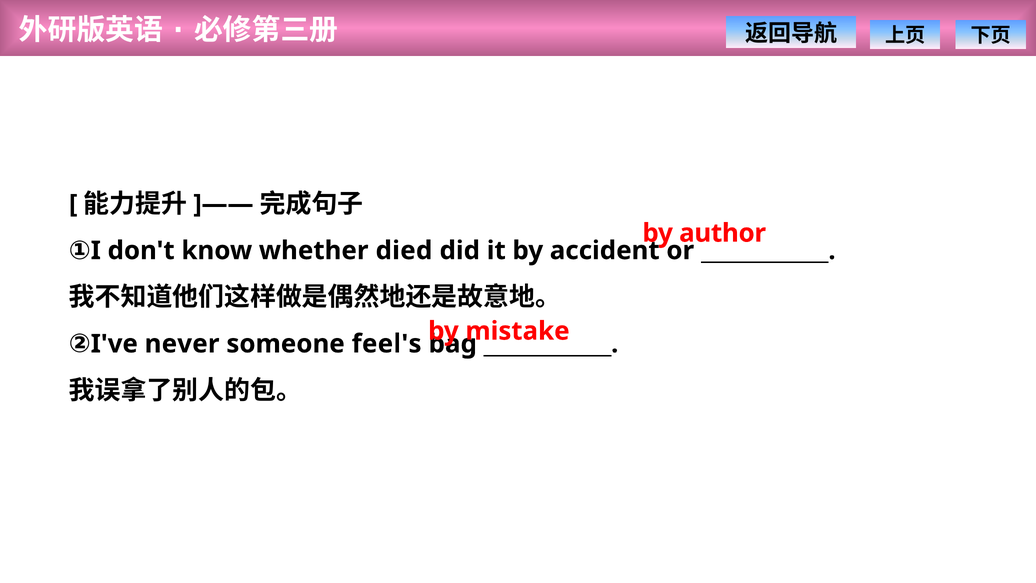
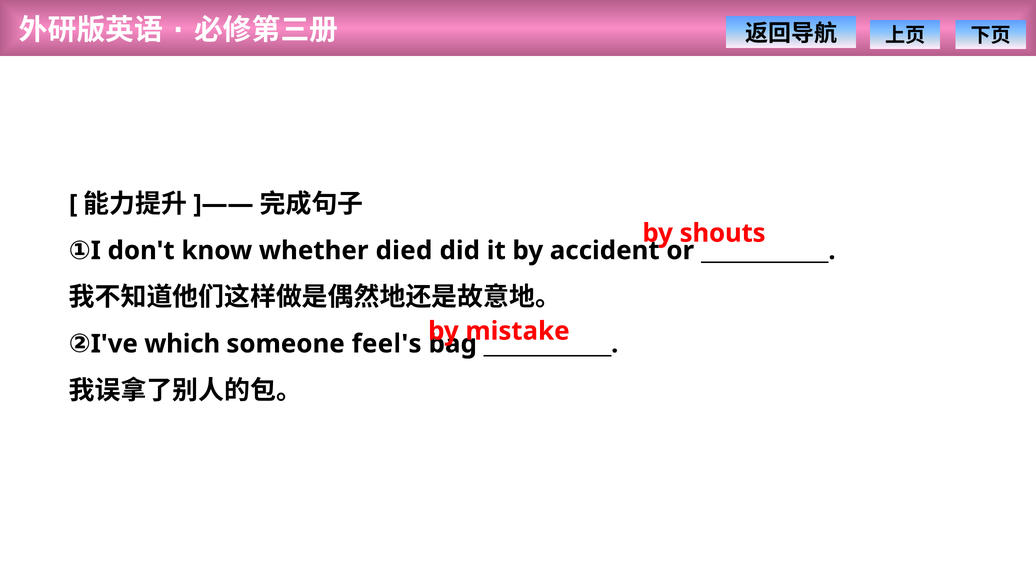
author: author -> shouts (723, 233)
never: never -> which (182, 344)
